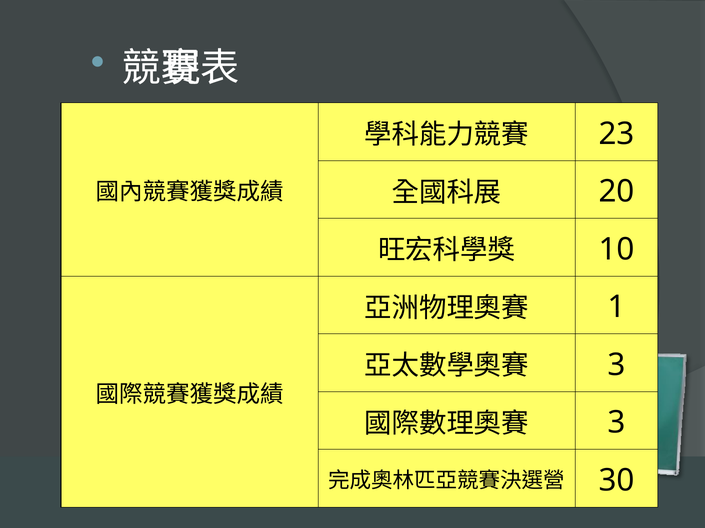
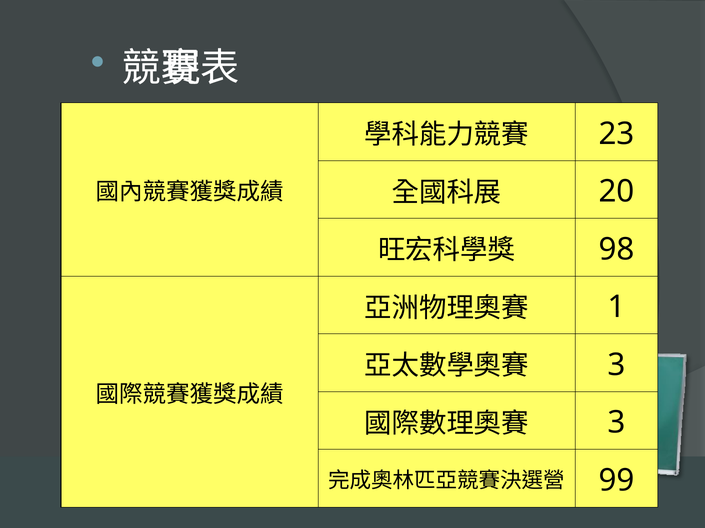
10: 10 -> 98 (616, 250)
30: 30 -> 99 (616, 481)
